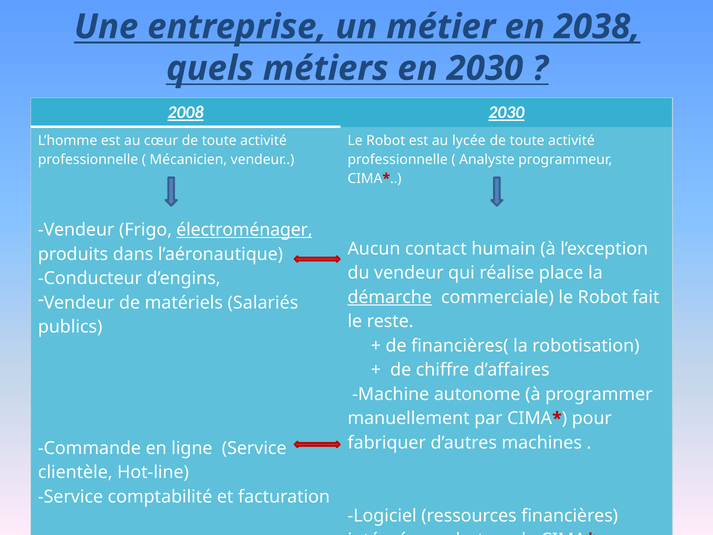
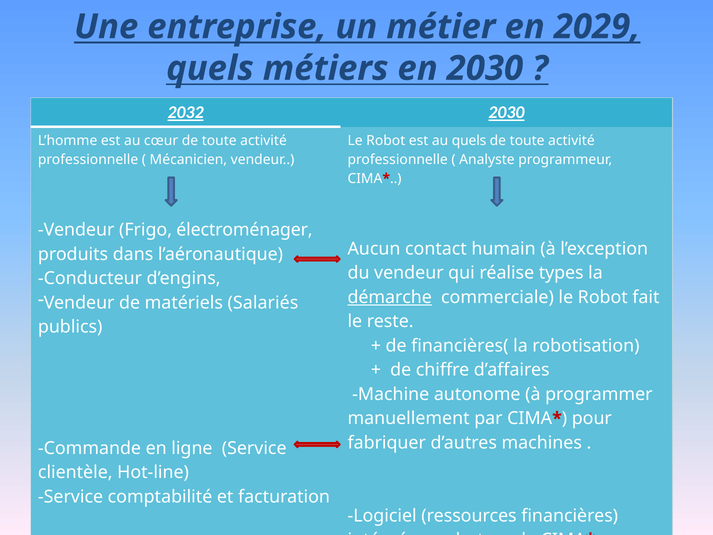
2038: 2038 -> 2029 (597, 27)
2008: 2008 -> 2032 (186, 113)
au lycée: lycée -> quels (469, 141)
électroménager underline: present -> none (244, 230)
place: place -> types (561, 273)
